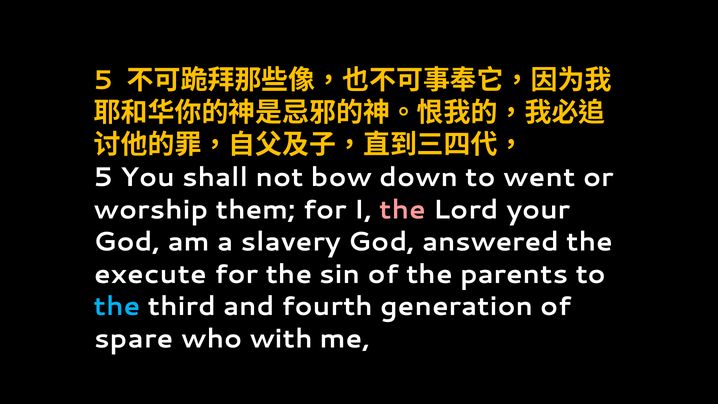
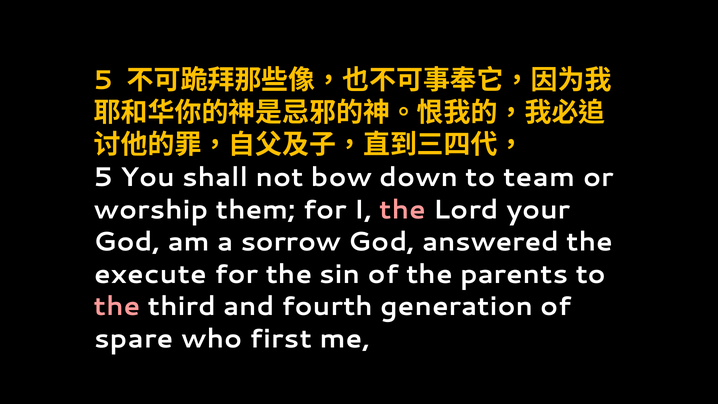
went: went -> team (539, 177)
slavery: slavery -> sorrow (291, 242)
the colour: light blue -> pink (117, 306)
with: with -> first (281, 339)
